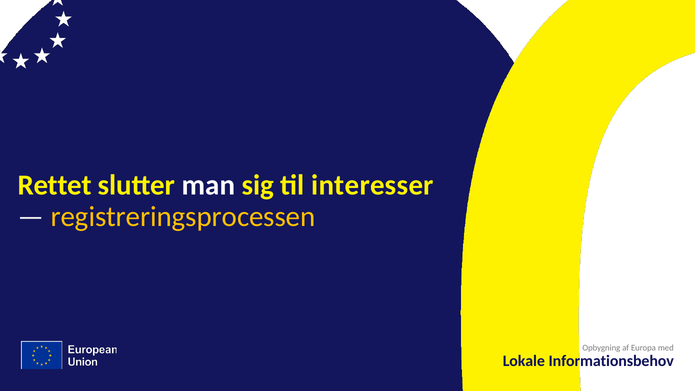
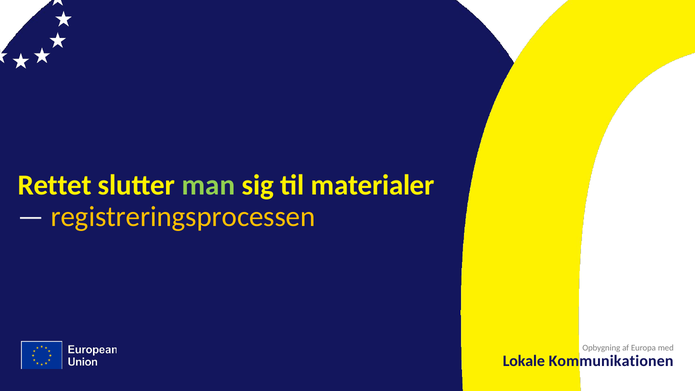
man colour: white -> light green (208, 185)
interesser: interesser -> materialer (373, 185)
Informationsbehov: Informationsbehov -> Kommunikationen (611, 361)
